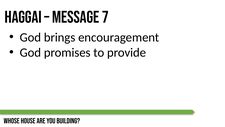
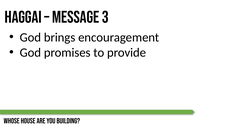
7: 7 -> 3 (105, 17)
